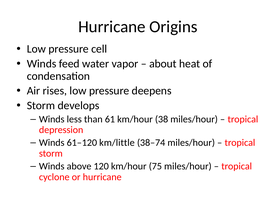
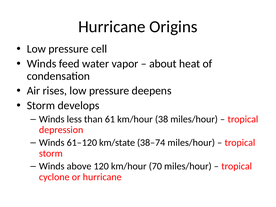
km/little: km/little -> km/state (117, 143)
75: 75 -> 70 (155, 166)
